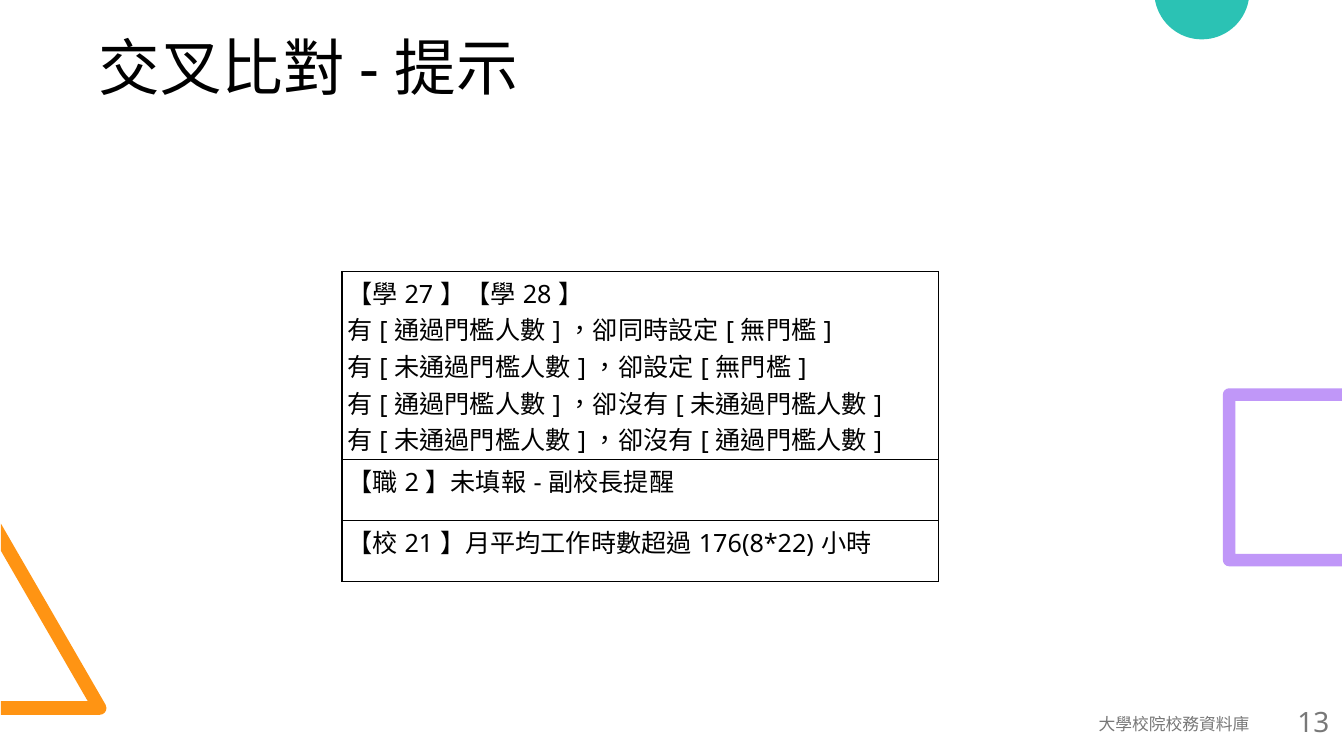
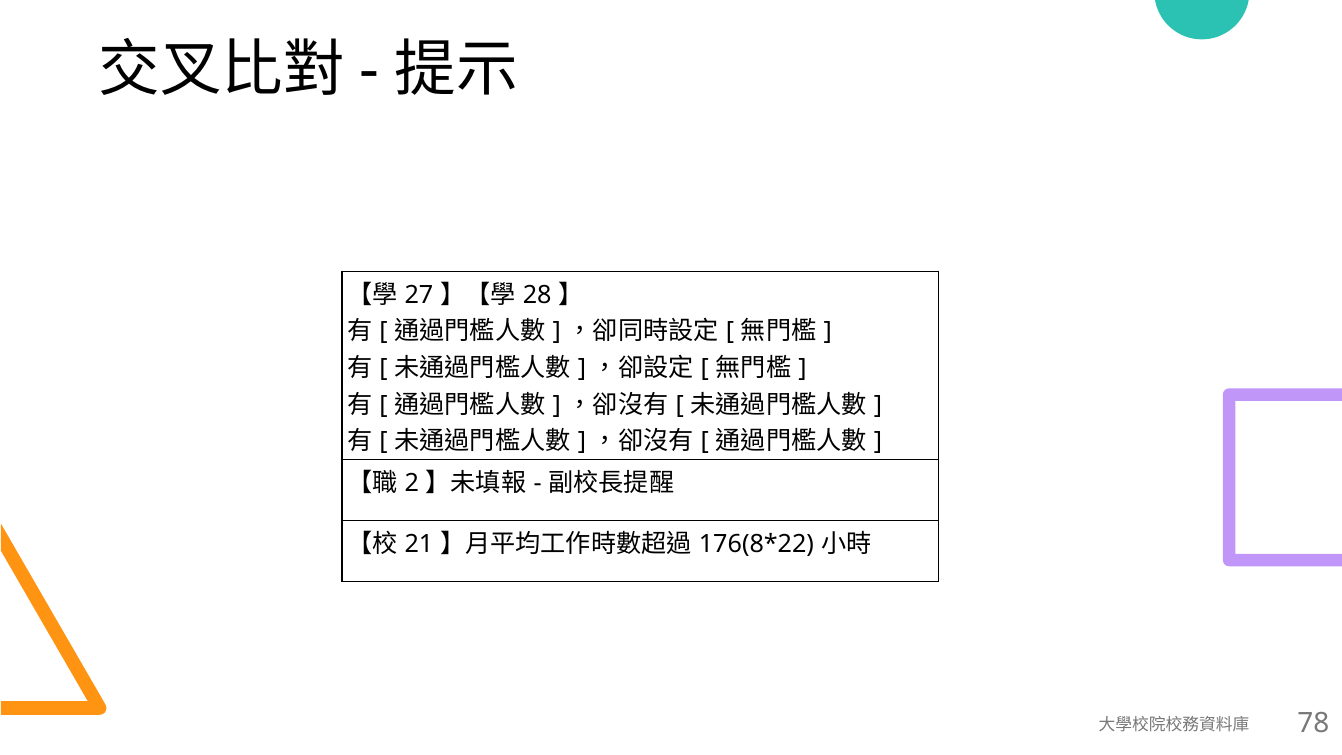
13: 13 -> 78 (1313, 724)
